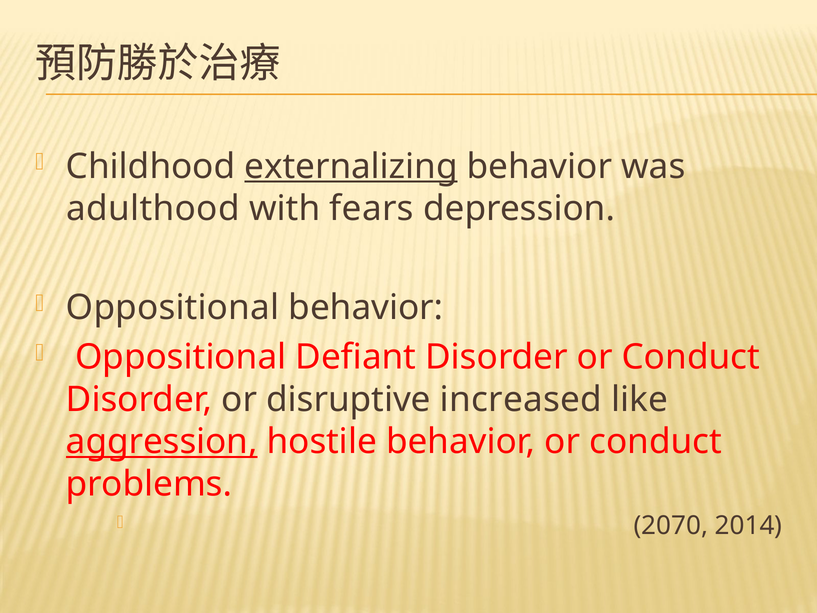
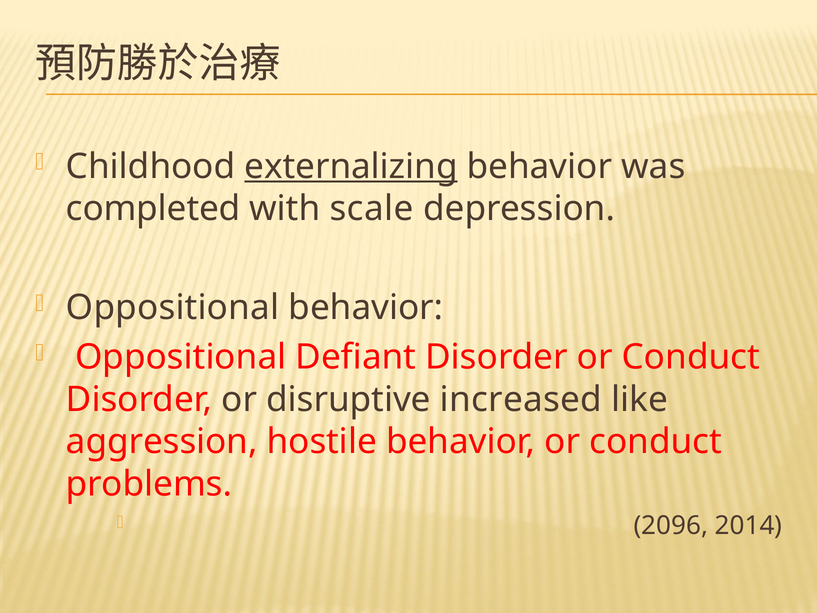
adulthood: adulthood -> completed (153, 209)
fears: fears -> scale (372, 209)
aggression underline: present -> none (162, 442)
2070: 2070 -> 2096 (671, 525)
